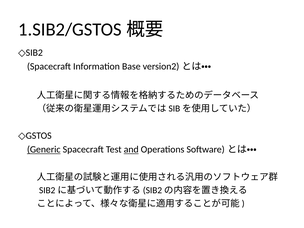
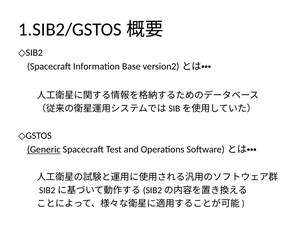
and underline: present -> none (131, 150)
